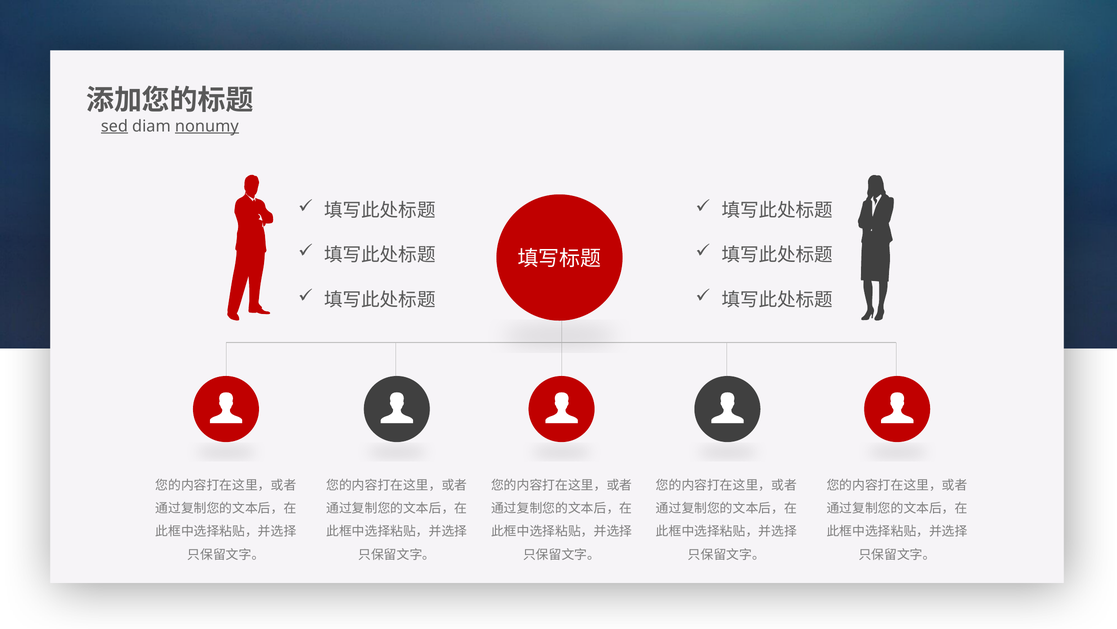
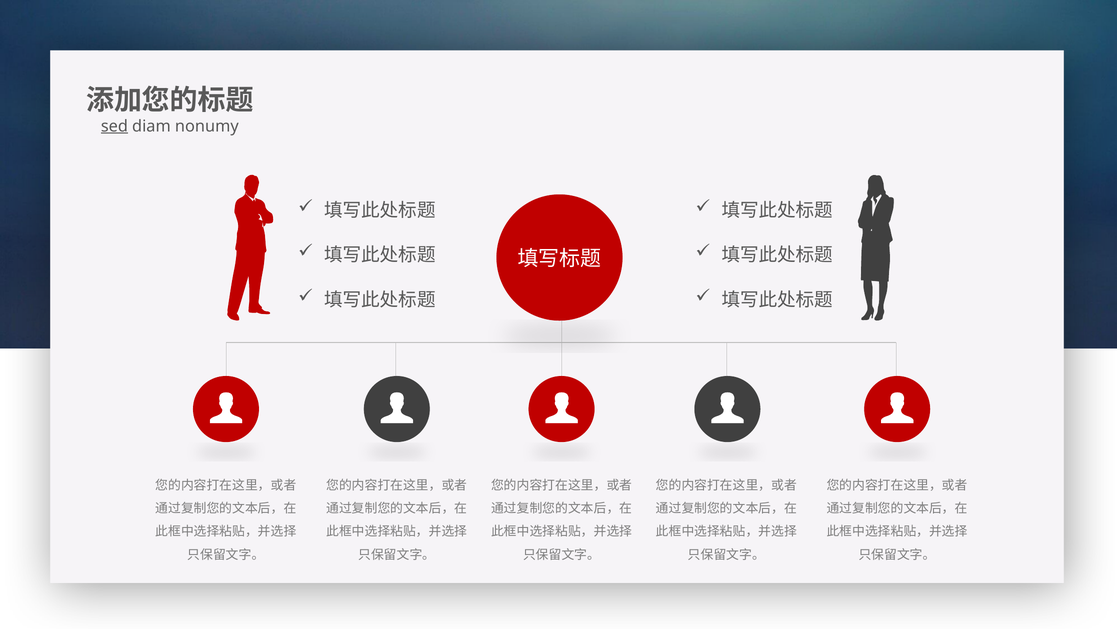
nonumy underline: present -> none (207, 126)
